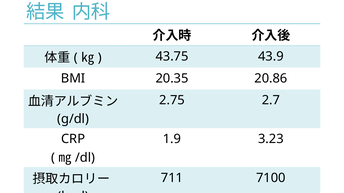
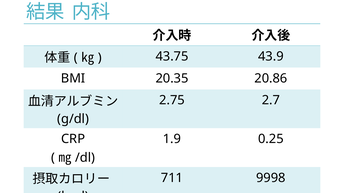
3.23: 3.23 -> 0.25 (271, 139)
7100: 7100 -> 9998 (271, 178)
